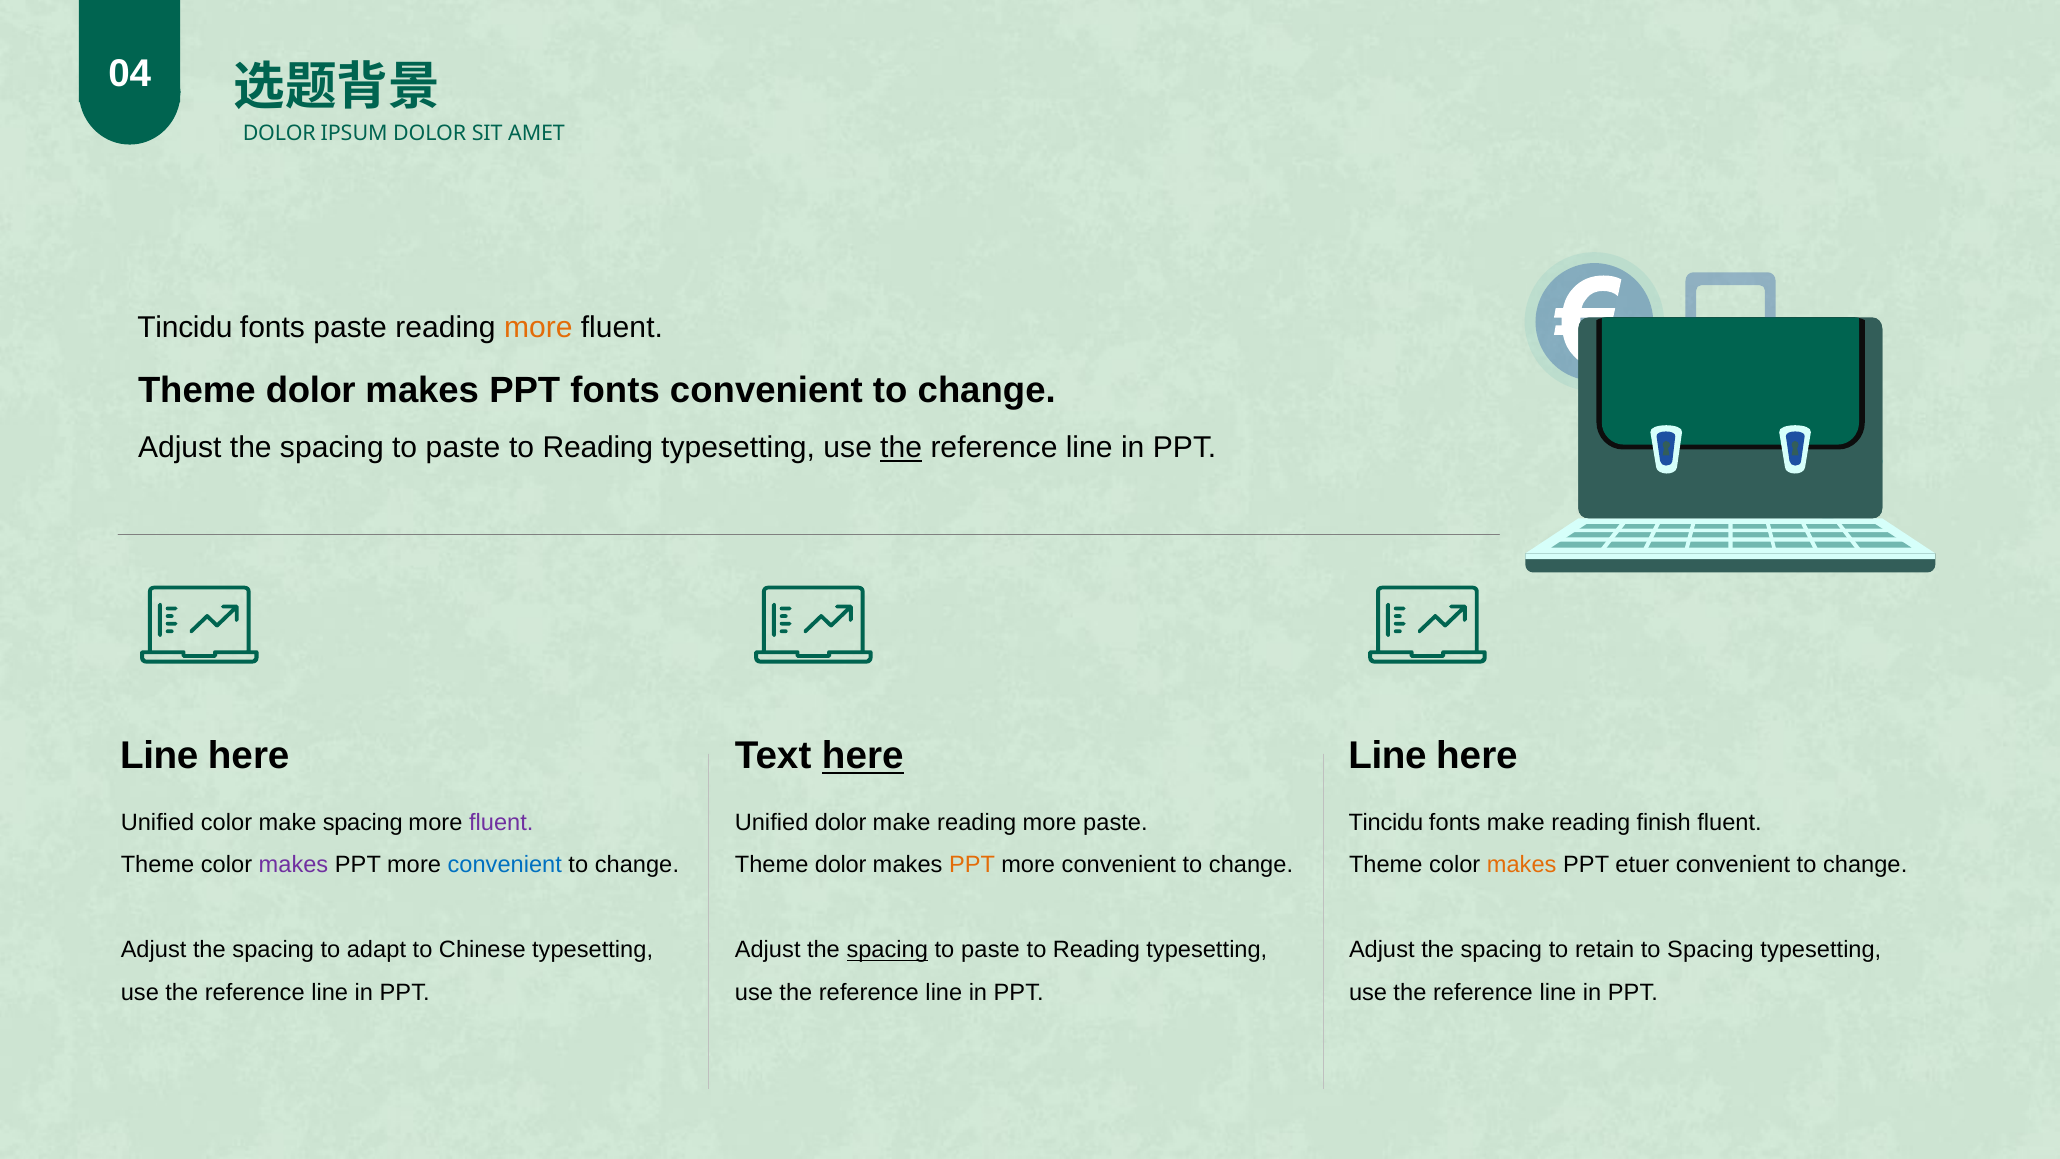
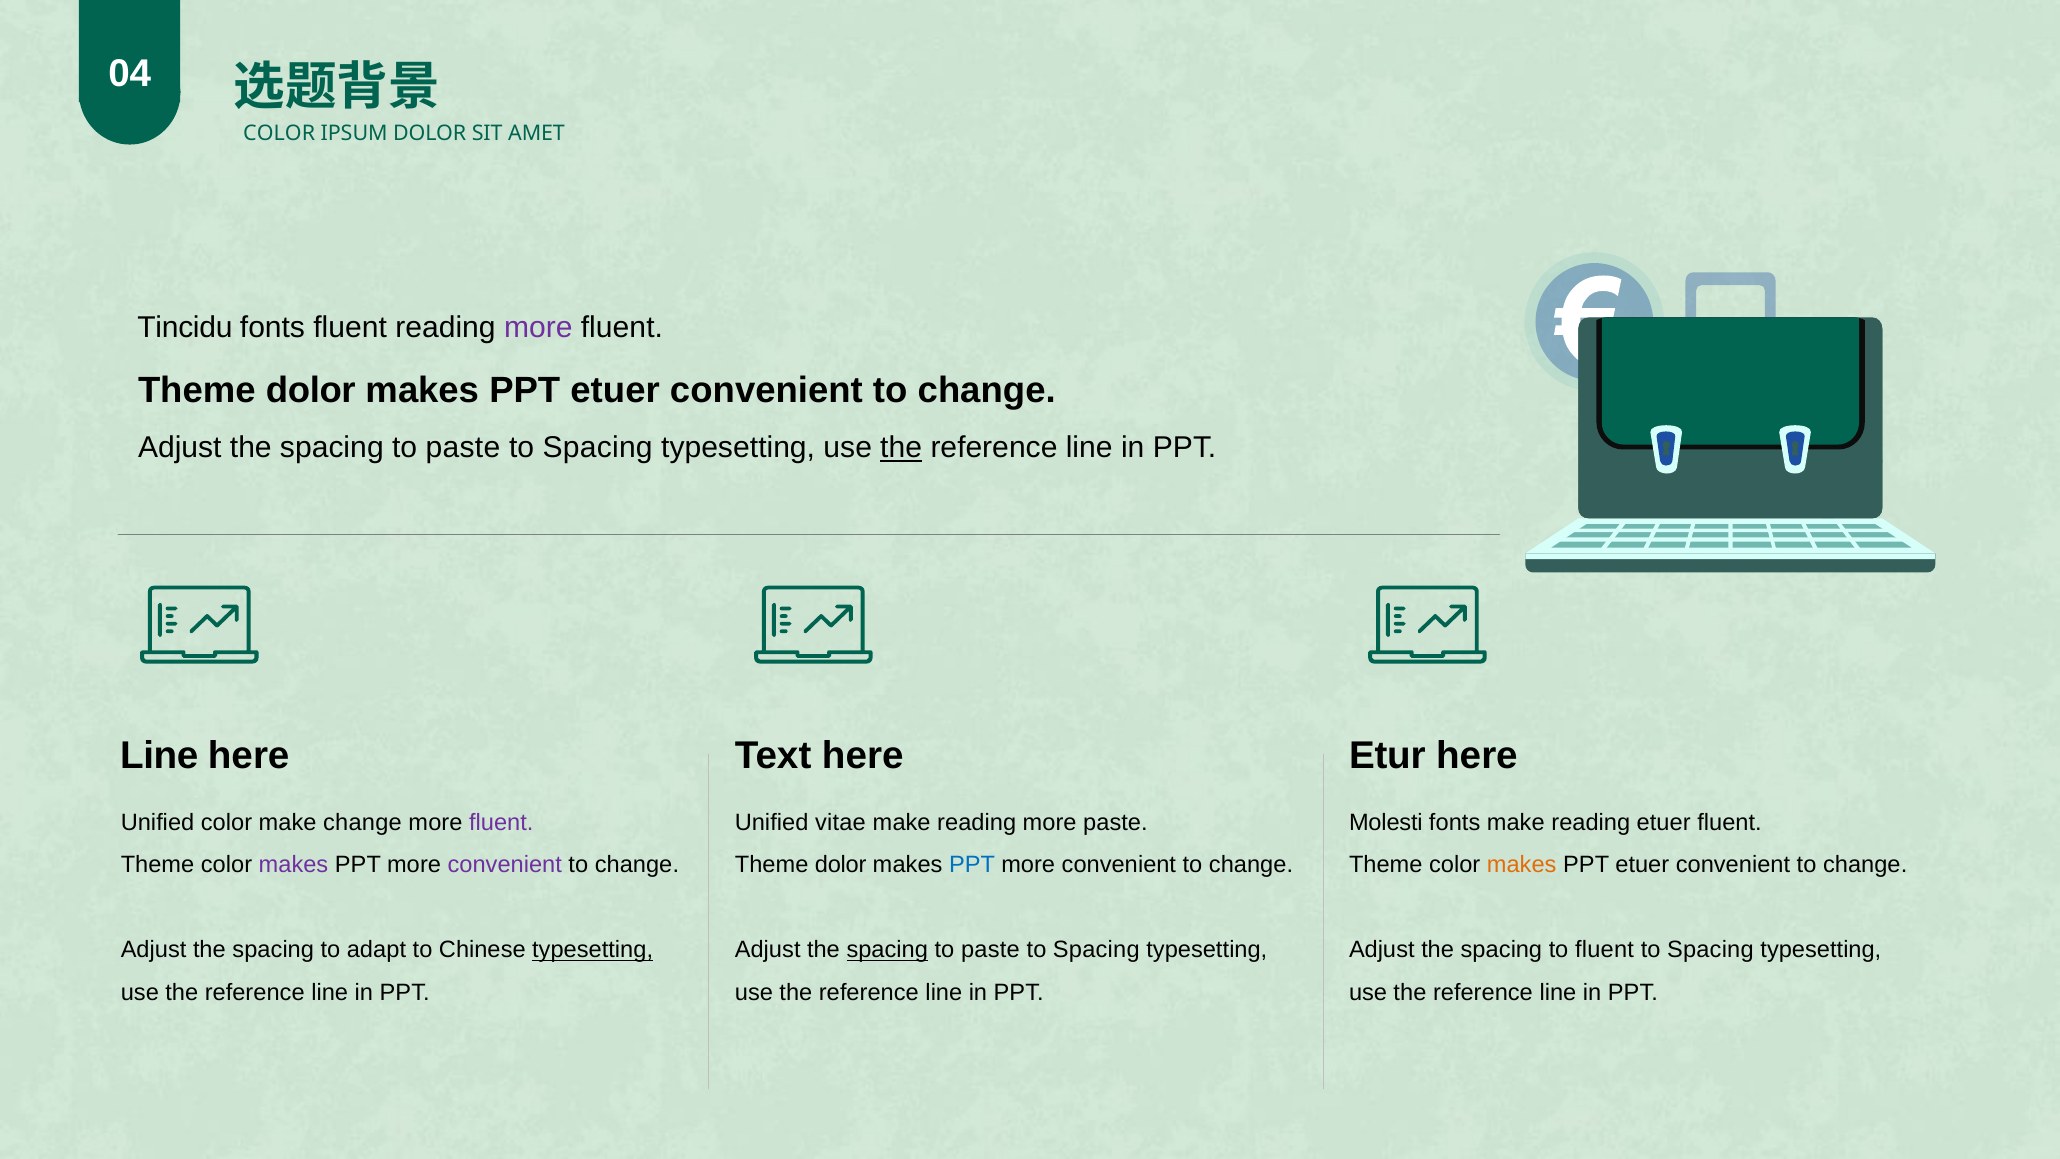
DOLOR: DOLOR -> COLOR (279, 133)
fonts paste: paste -> fluent (350, 328)
more colour: orange -> purple (538, 328)
fonts: fonts -> etuer (615, 390)
Reading: Reading -> Spacing (598, 448)
here underline: present -> none (863, 756)
Line: Line -> Etur (1387, 756)
make spacing: spacing -> change (362, 822)
Unified dolor: dolor -> vitae (840, 822)
Tincidu: Tincidu -> Molesti (1386, 822)
reading finish: finish -> etuer (1664, 822)
convenient colour: blue -> purple (505, 865)
PPT colour: orange -> blue (972, 865)
typesetting underline: none -> present (593, 950)
Reading: Reading -> Spacing (1096, 950)
to retain: retain -> fluent (1605, 950)
